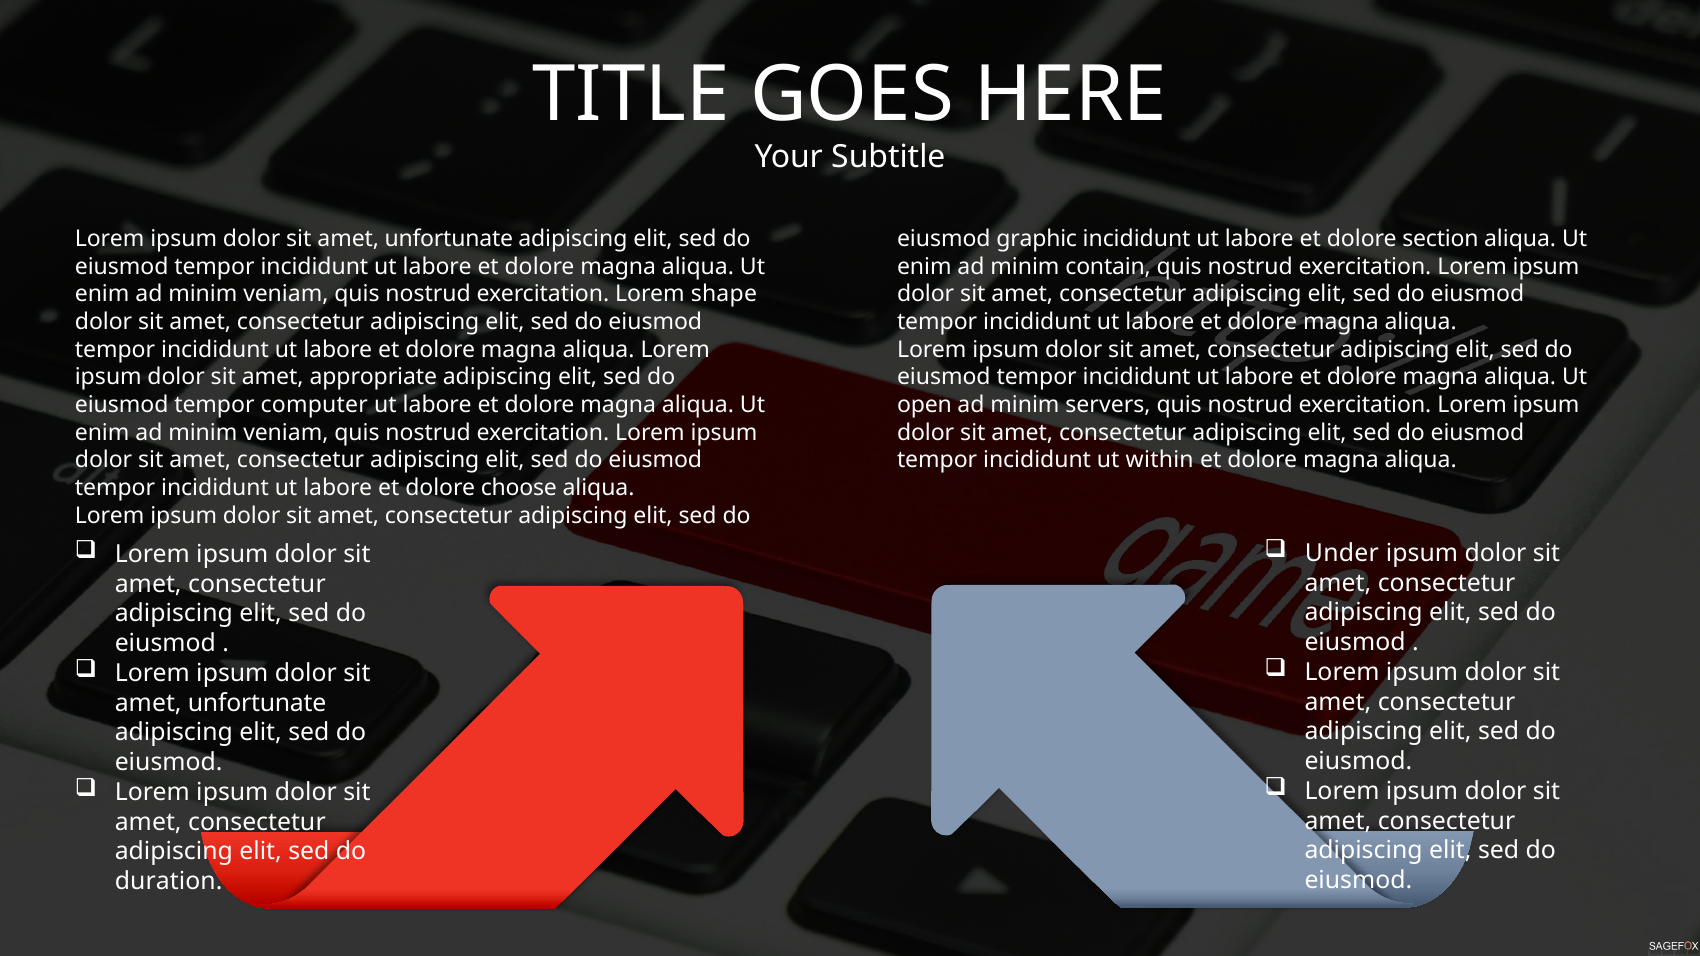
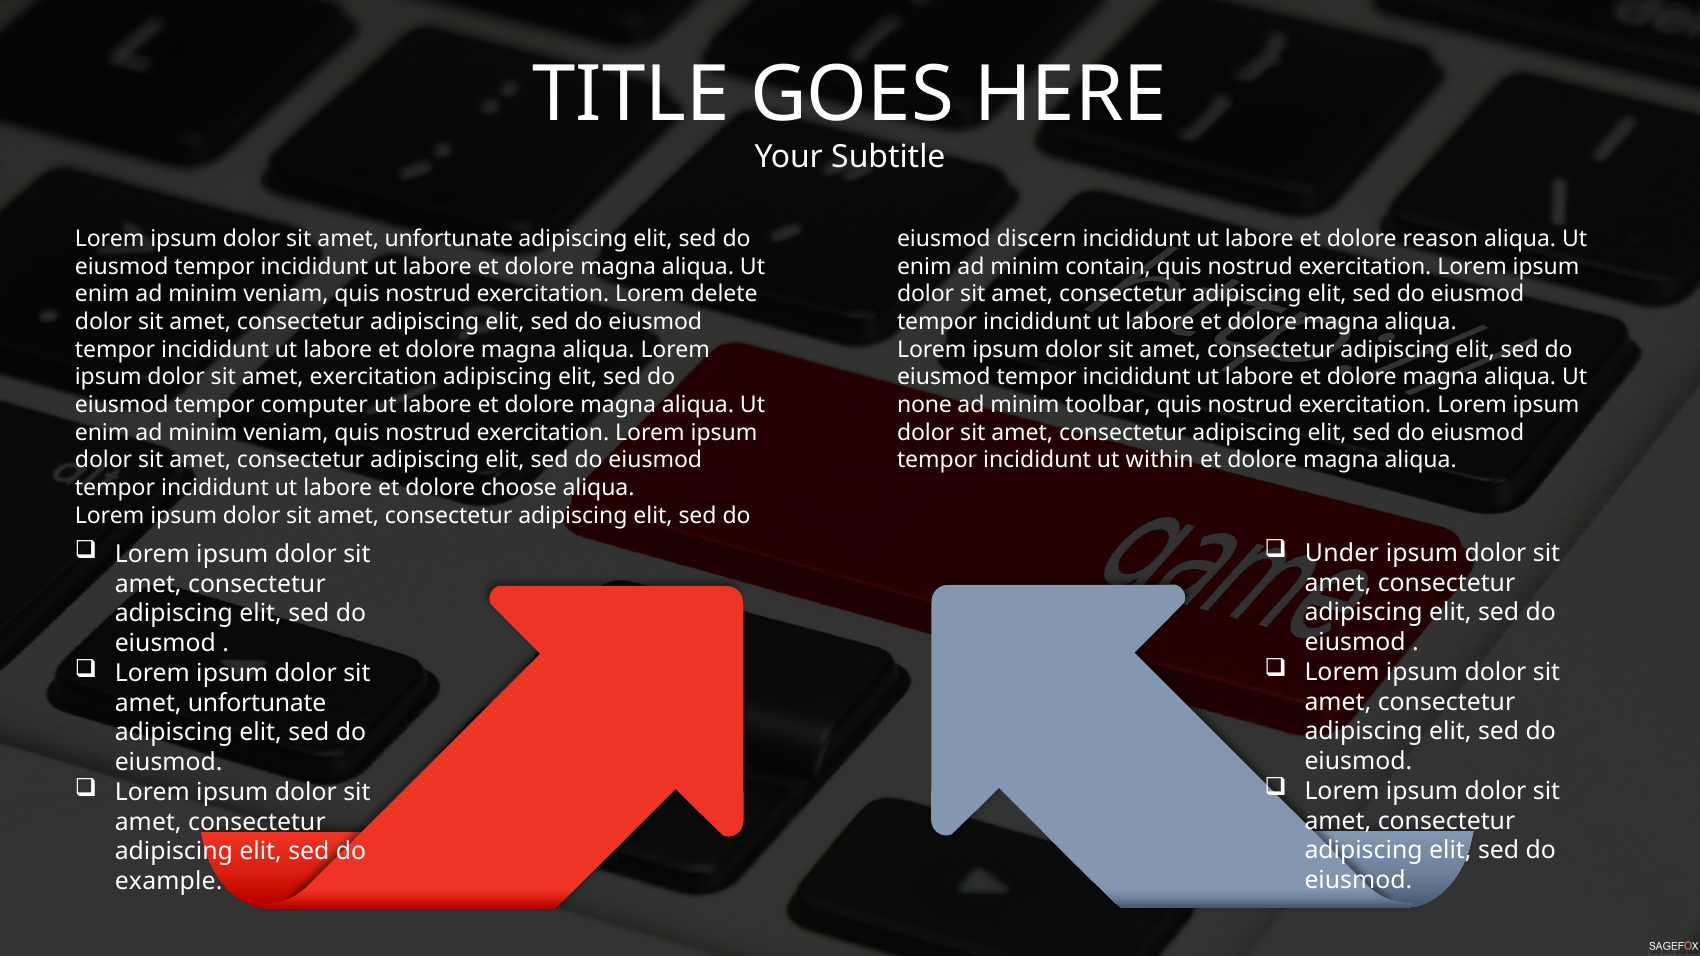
graphic: graphic -> discern (1037, 239)
section: section -> reason (1440, 239)
shape: shape -> delete (724, 294)
amet appropriate: appropriate -> exercitation (373, 377)
open: open -> none (924, 405)
servers: servers -> toolbar (1108, 405)
duration: duration -> example (169, 882)
